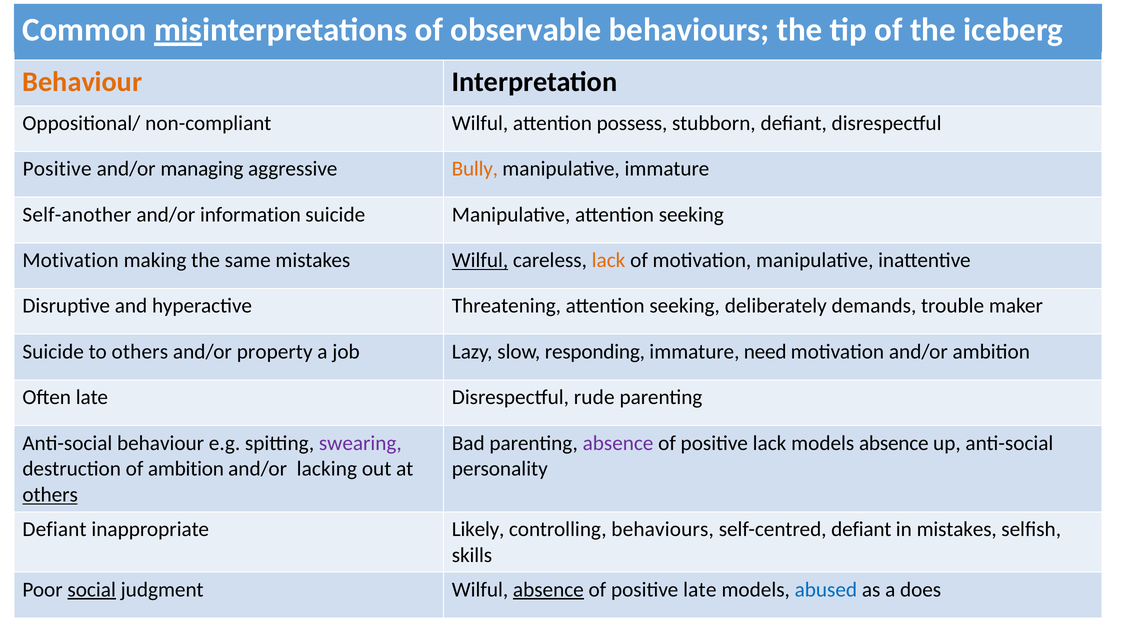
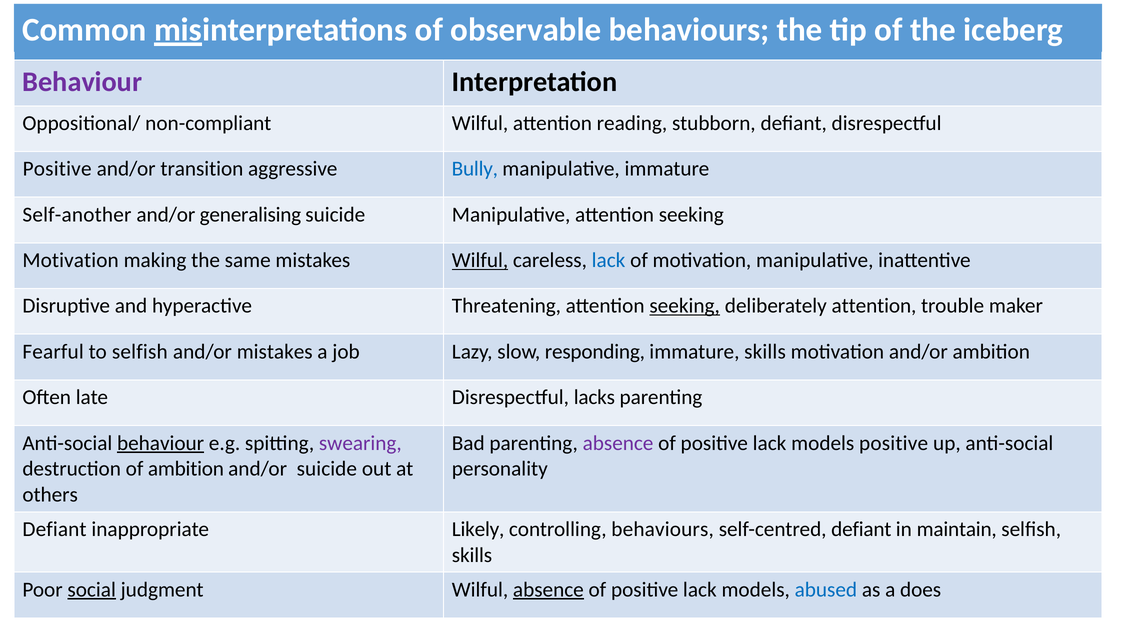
Behaviour colour: orange -> purple (82, 82)
possess: possess -> reading (632, 123)
managing: managing -> transition (202, 169)
Bully colour: orange -> blue (475, 169)
information: information -> generalising (250, 215)
lack colour: orange -> blue (609, 260)
seeking underline: none -> present (685, 306)
deliberately demands: demands -> attention (874, 306)
Suicide: Suicide -> Fearful (53, 352)
to others: others -> selfish (140, 352)
and/or property: property -> mistakes (275, 352)
immature need: need -> skills (765, 352)
rude: rude -> lacks (594, 398)
behaviour underline: none -> present (161, 443)
models absence: absence -> positive (894, 443)
and/or lacking: lacking -> suicide (327, 469)
others underline: present -> none (50, 495)
in mistakes: mistakes -> maintain (957, 530)
late: late -> lack (700, 590)
